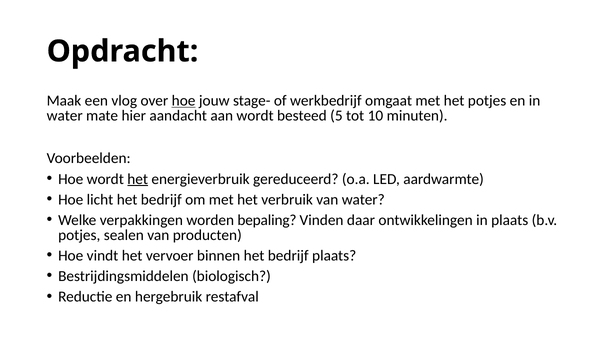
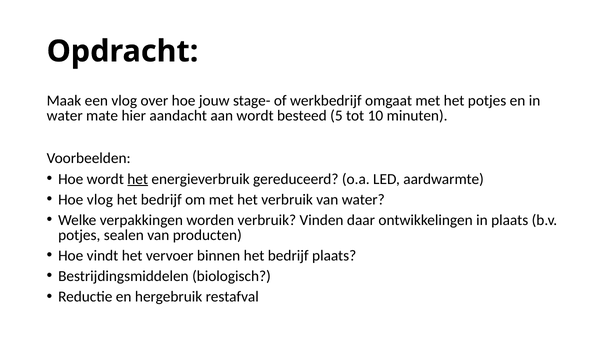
hoe underline: present -> none (184, 101)
Hoe licht: licht -> vlog (100, 200)
worden bepaling: bepaling -> verbruik (267, 220)
